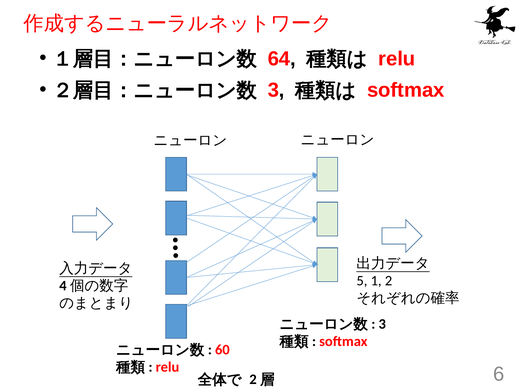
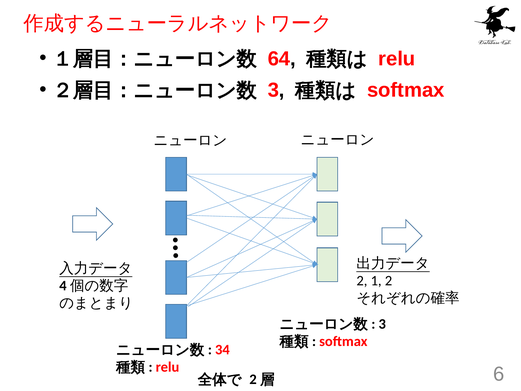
5: 5 -> 2 (362, 281)
60: 60 -> 34 (222, 350)
